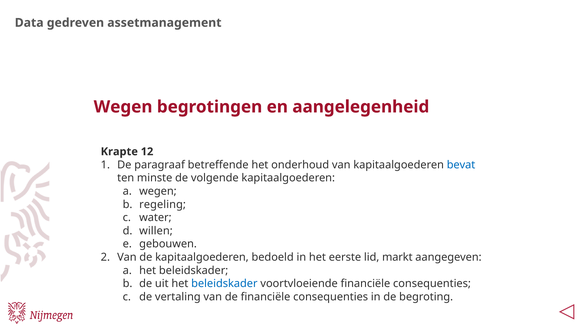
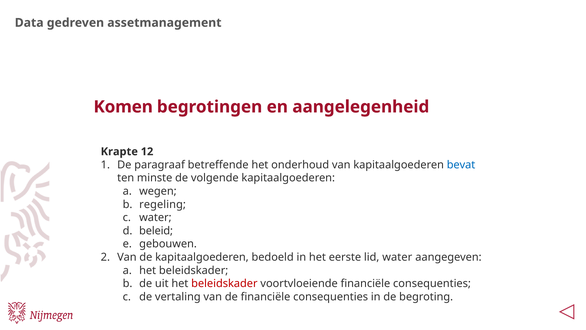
Wegen: Wegen -> Komen (123, 107)
willen: willen -> beleid (156, 231)
lid markt: markt -> water (397, 257)
beleidskader colour: blue -> red (224, 283)
